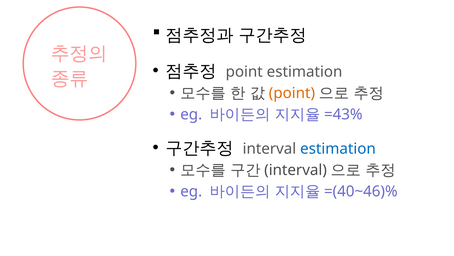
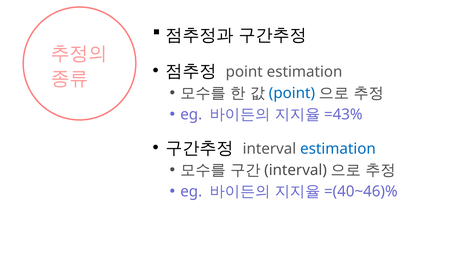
point colour: orange -> blue (292, 93)
